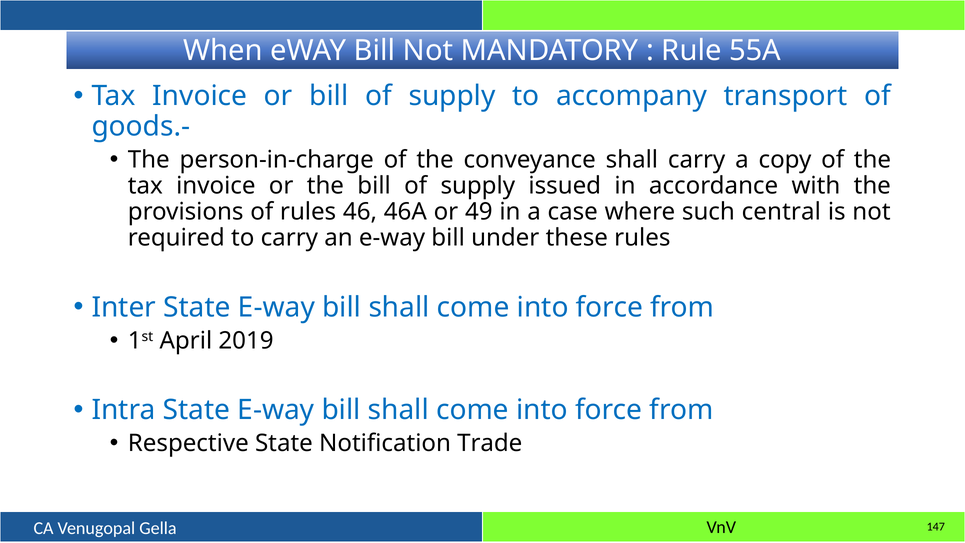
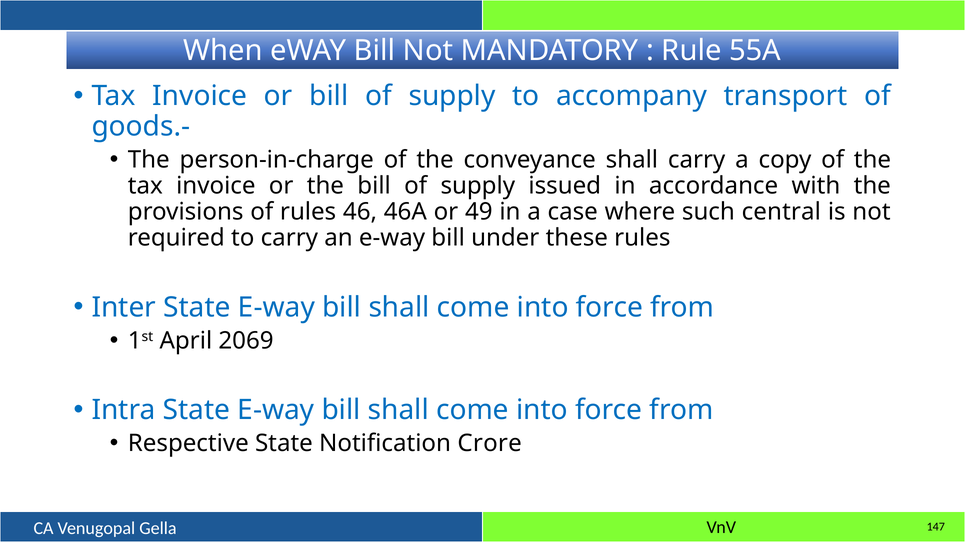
2019: 2019 -> 2069 (246, 340)
Trade: Trade -> Crore (490, 443)
